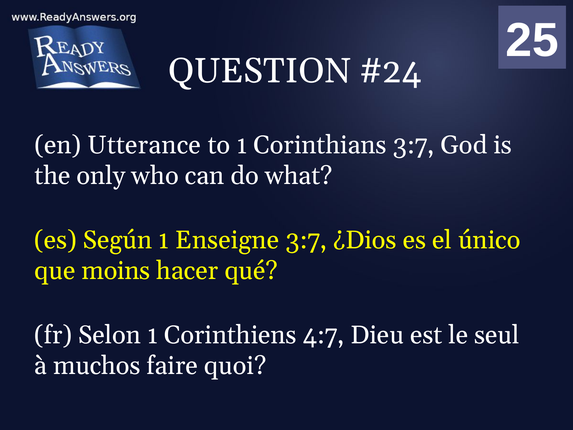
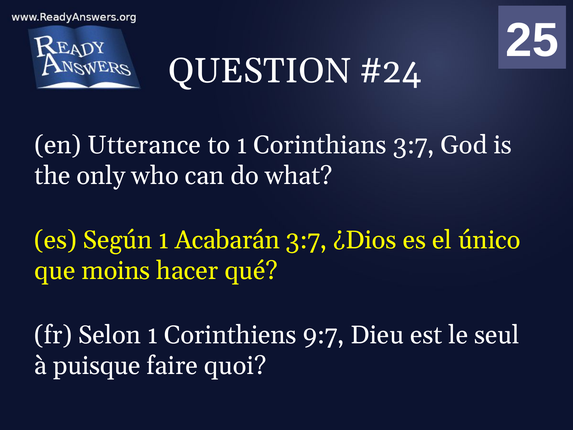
Enseigne: Enseigne -> Acabarán (227, 240)
4:7: 4:7 -> 9:7 (324, 335)
muchos: muchos -> puisque (97, 366)
